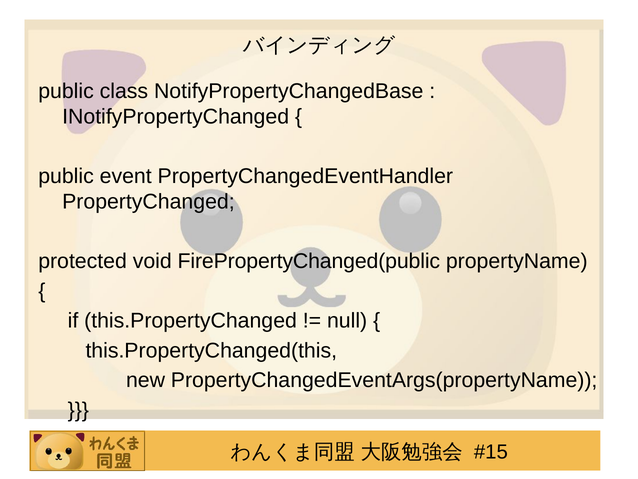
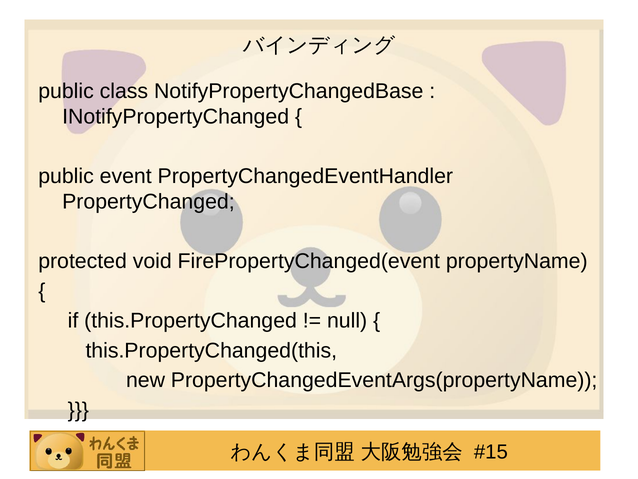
FirePropertyChanged(public: FirePropertyChanged(public -> FirePropertyChanged(event (309, 261)
